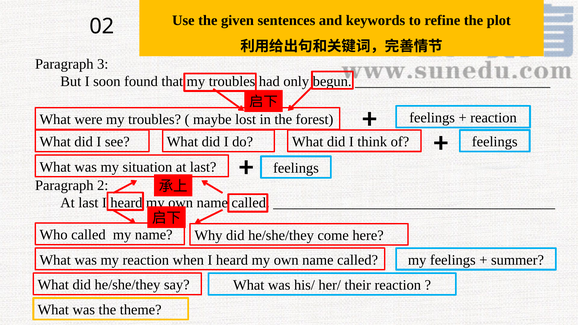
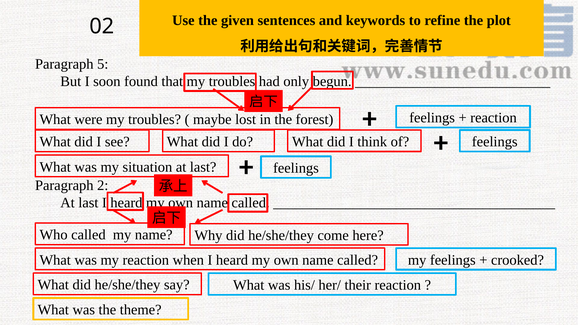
3: 3 -> 5 (103, 64)
summer: summer -> crooked (517, 260)
